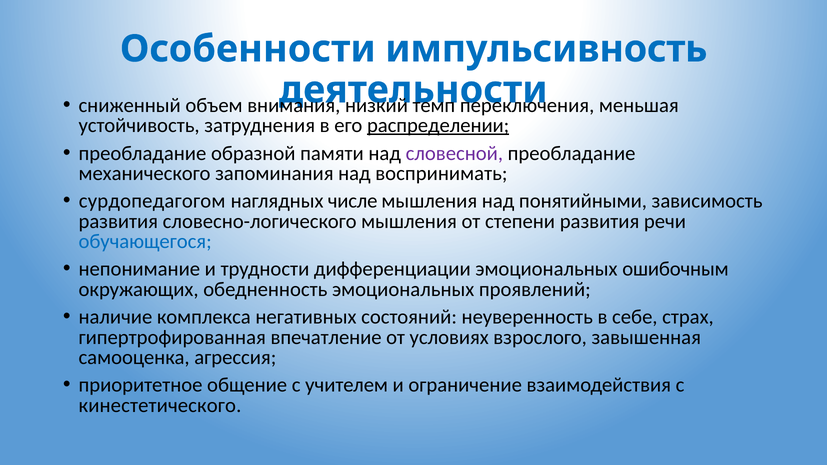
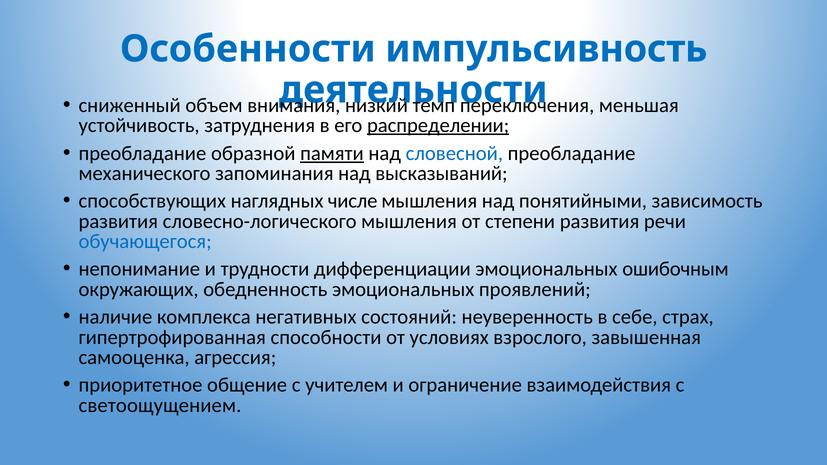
памяти underline: none -> present (332, 153)
словесной colour: purple -> blue (454, 153)
воспринимать: воспринимать -> высказываний (441, 173)
сурдопедагогом: сурдопедагогом -> способствующих (152, 201)
впечатление: впечатление -> способности (326, 337)
кинестетического: кинестетического -> светоощущением (160, 405)
